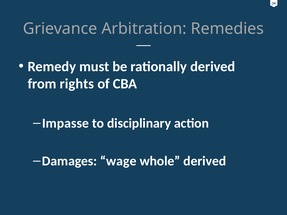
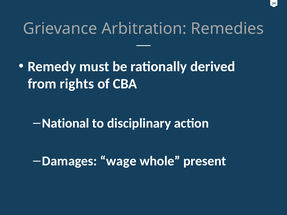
Impasse: Impasse -> National (66, 123)
whole derived: derived -> present (205, 161)
